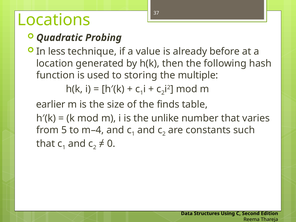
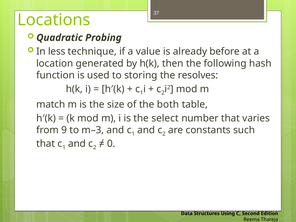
multiple: multiple -> resolves (198, 75)
earlier: earlier -> match (51, 104)
finds: finds -> both (168, 104)
unlike: unlike -> select (165, 118)
5: 5 -> 9 (64, 130)
m–4: m–4 -> m–3 (93, 130)
